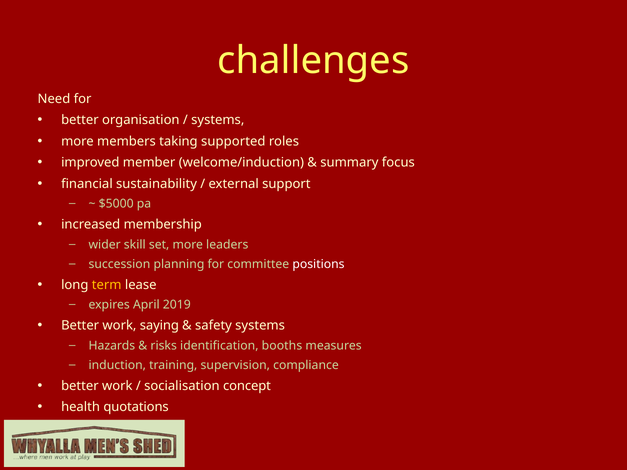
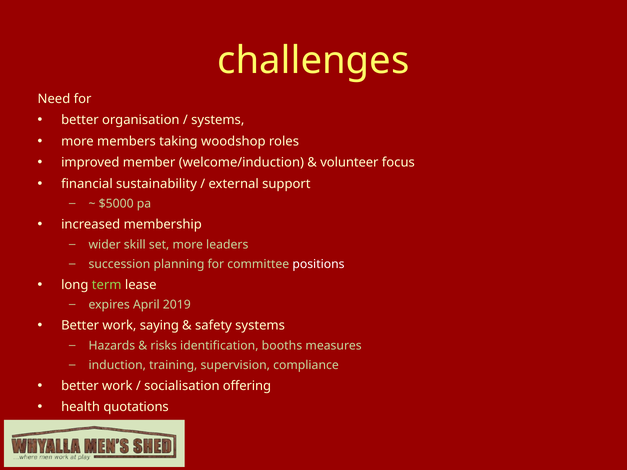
supported: supported -> woodshop (233, 141)
summary: summary -> volunteer (349, 163)
term colour: yellow -> light green (107, 285)
concept: concept -> offering (247, 386)
